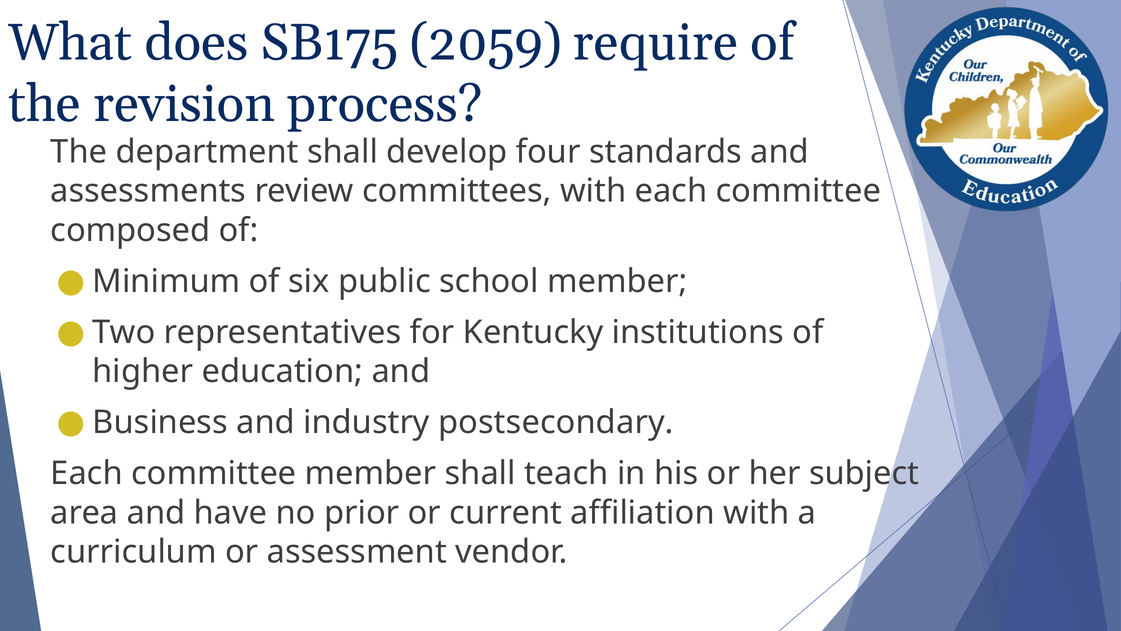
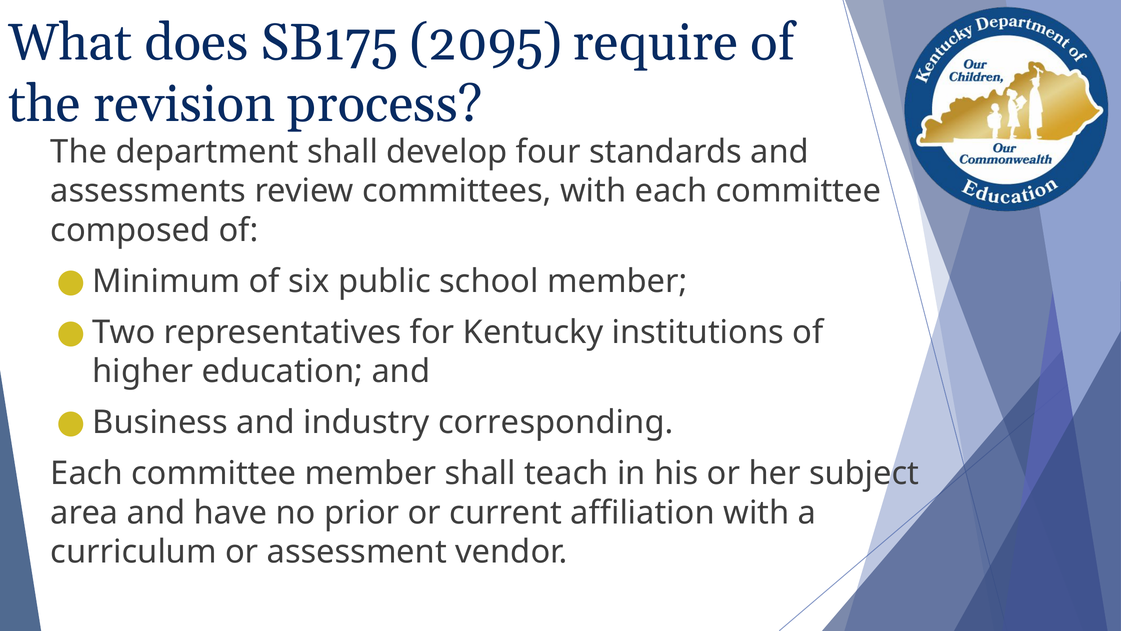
2059: 2059 -> 2095 (486, 43)
postsecondary: postsecondary -> corresponding (556, 422)
